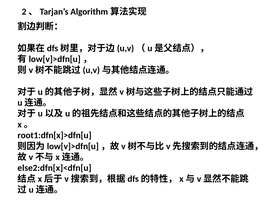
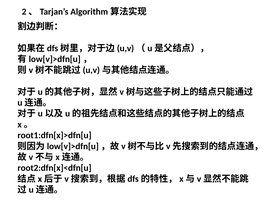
else2:dfn[x]<dfn[u: else2:dfn[x]<dfn[u -> root2:dfn[x]<dfn[u (54, 168)
